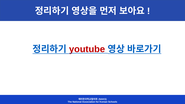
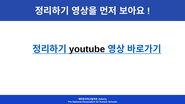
youtube colour: red -> black (87, 49)
